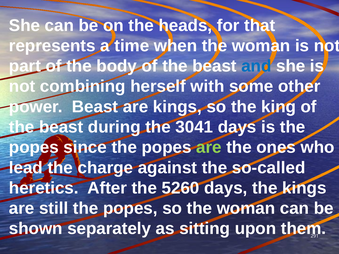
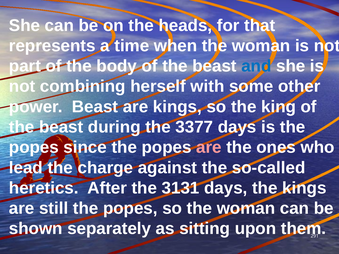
3041: 3041 -> 3377 (194, 127)
are colour: light green -> pink (209, 148)
5260: 5260 -> 3131 (181, 188)
